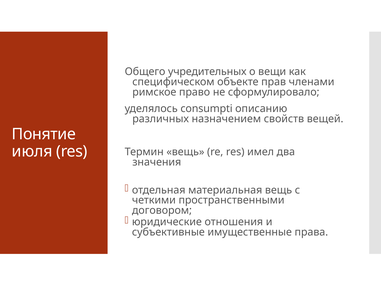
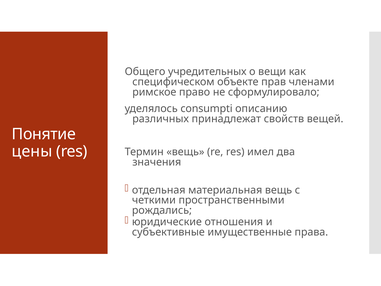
назначением: назначением -> принадлежат (226, 119)
июля: июля -> цены (32, 151)
договором: договором -> рождались (162, 210)
